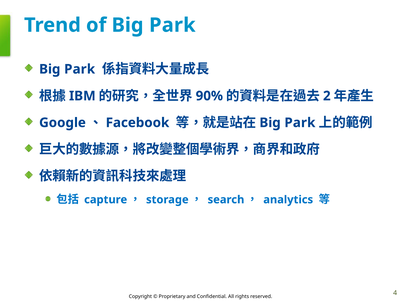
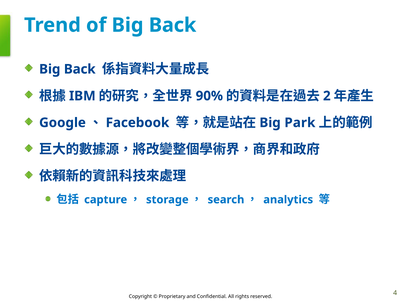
of Big Park: Park -> Back (173, 25)
Park: Park -> Back (80, 69)
